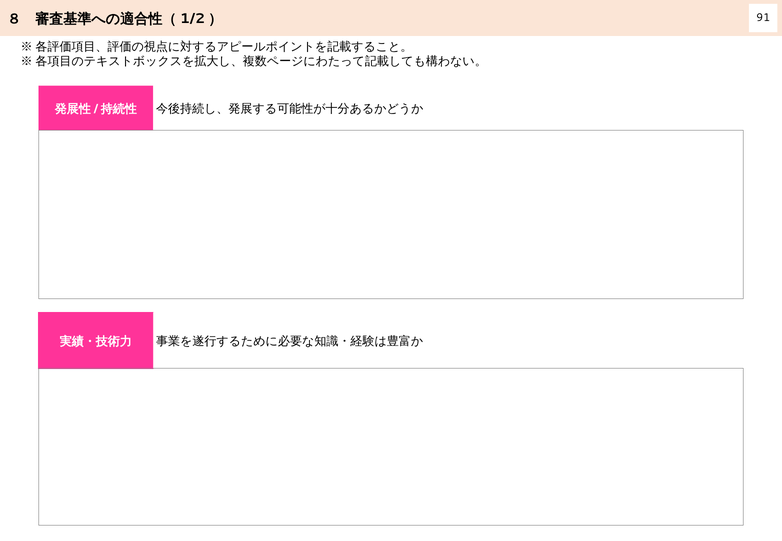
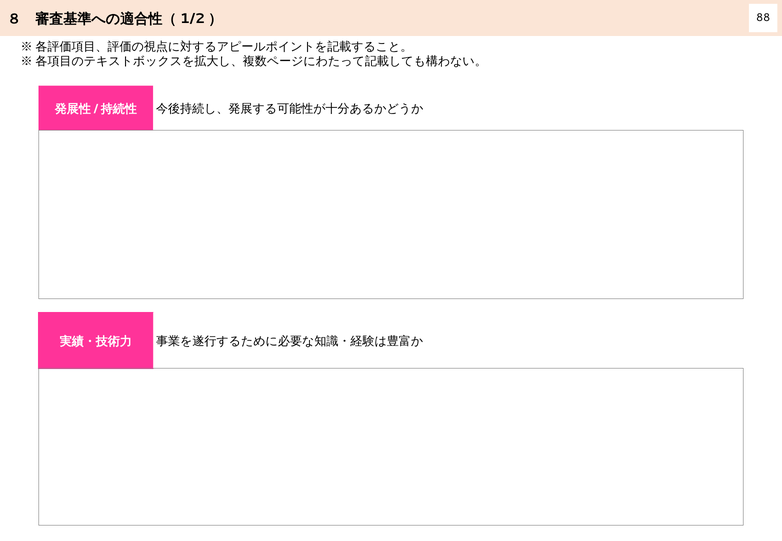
91: 91 -> 88 (763, 18)
